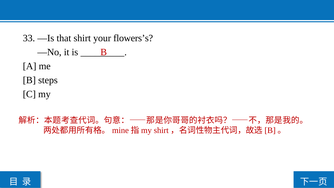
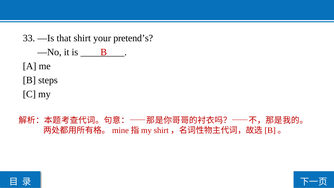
flowers’s: flowers’s -> pretend’s (133, 38)
